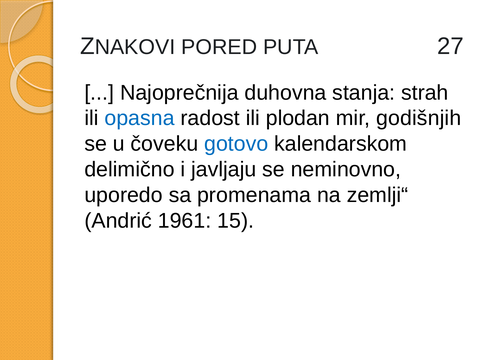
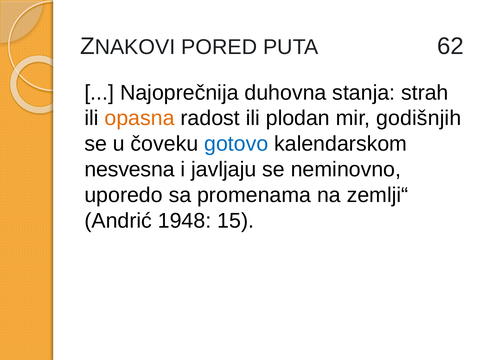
27: 27 -> 62 (451, 46)
opasna colour: blue -> orange (140, 118)
delimično: delimično -> nesvesna (130, 169)
1961: 1961 -> 1948 (185, 221)
